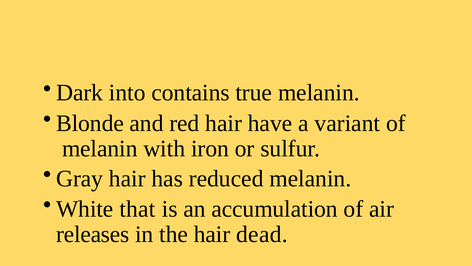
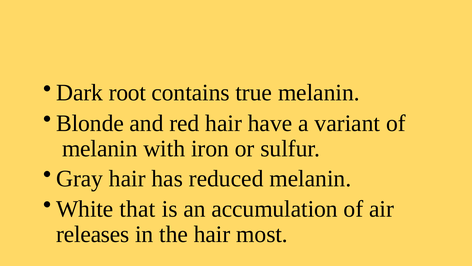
into: into -> root (127, 93)
dead: dead -> most (262, 234)
